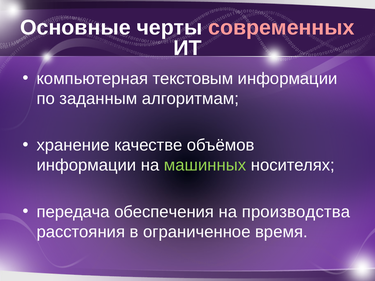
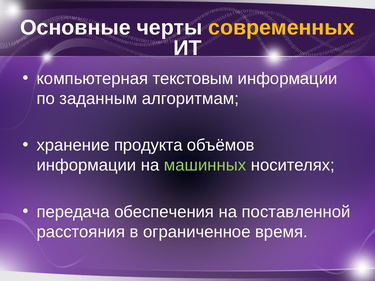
современных colour: pink -> yellow (281, 28)
качестве: качестве -> продукта (148, 145)
производства: производства -> поставленной (296, 212)
